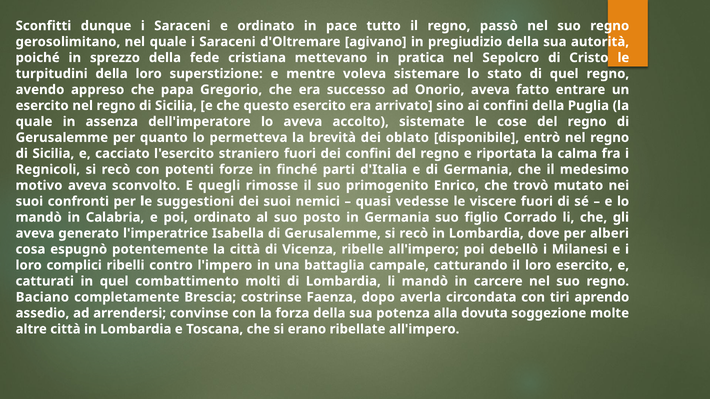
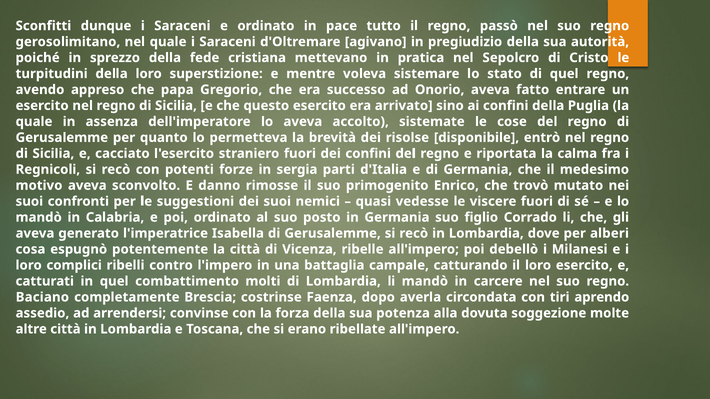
oblato: oblato -> risolse (407, 138)
finché: finché -> sergia (297, 170)
quegli: quegli -> danno (219, 186)
